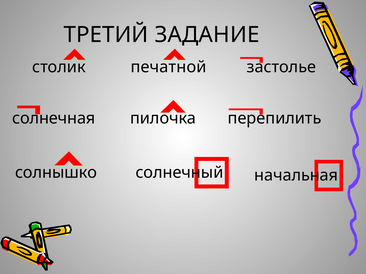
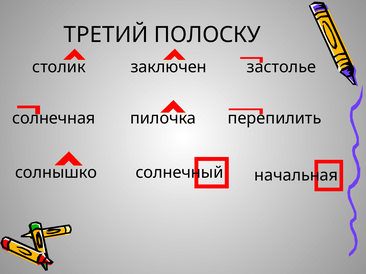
ЗАДАНИЕ: ЗАДАНИЕ -> ПОЛОСКУ (207, 35)
печатной: печатной -> заключен (169, 67)
